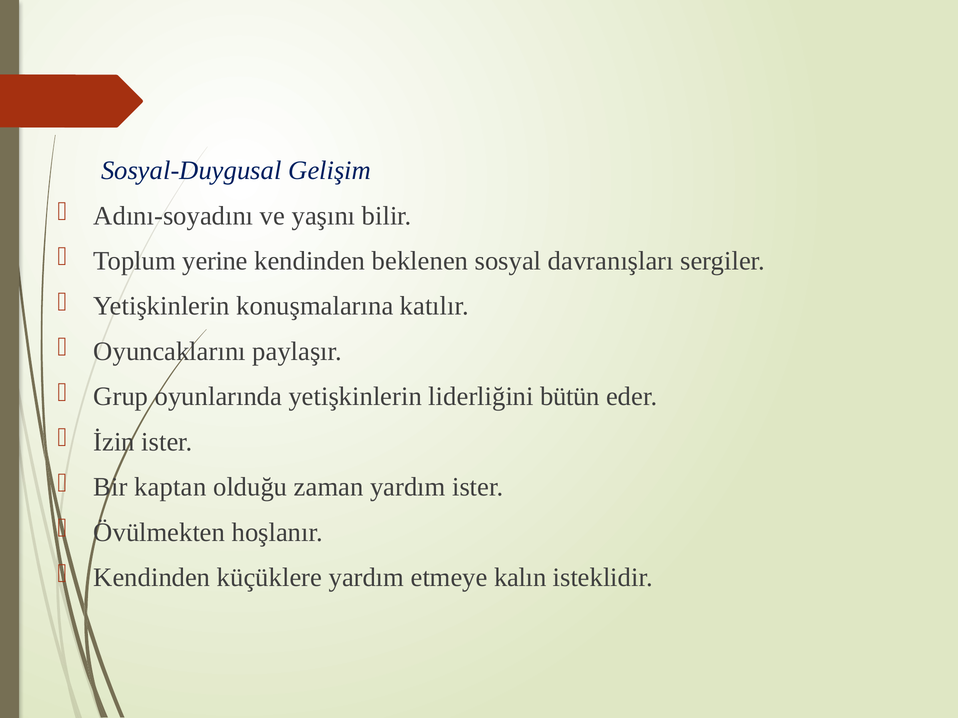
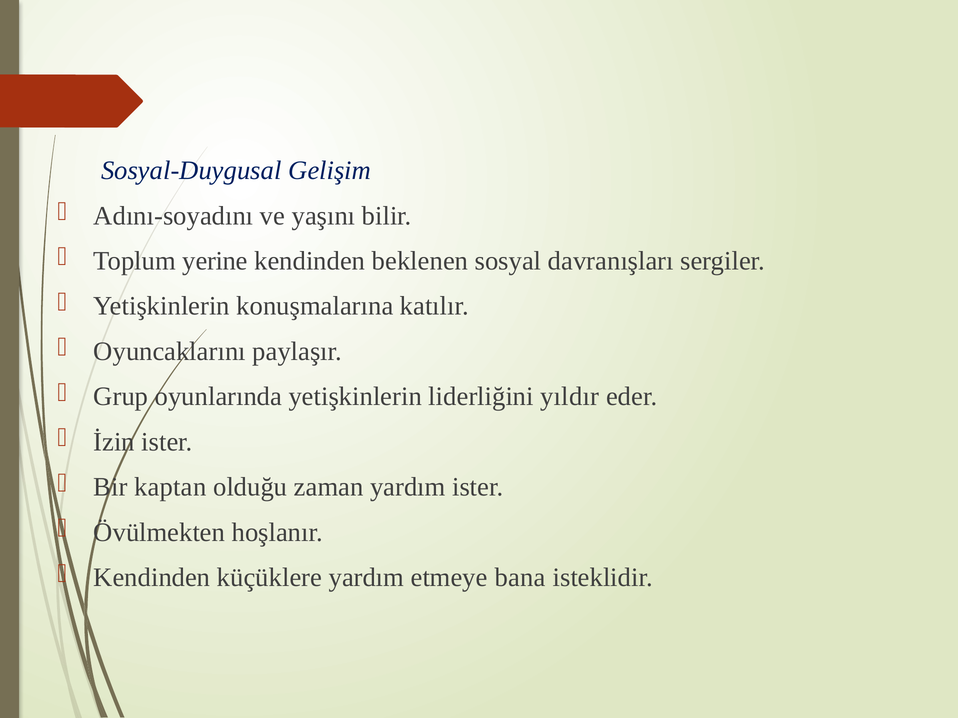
bütün: bütün -> yıldır (570, 397)
kalın: kalın -> bana (520, 578)
